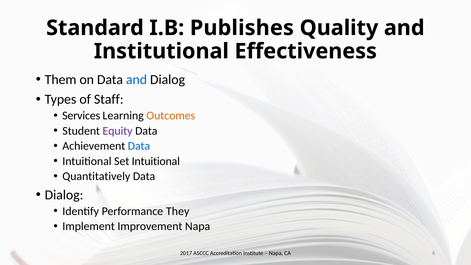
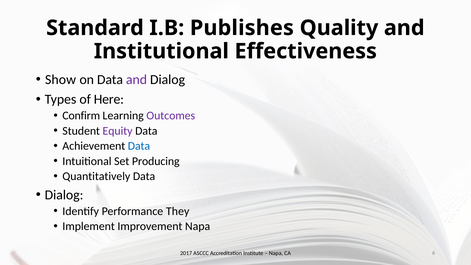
Them: Them -> Show (61, 80)
and colour: blue -> purple (136, 80)
Staff: Staff -> Here (109, 99)
Services: Services -> Confirm (81, 116)
Outcomes colour: orange -> purple (171, 116)
Set Intuitional: Intuitional -> Producing (156, 161)
